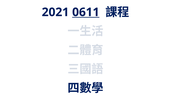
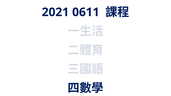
0611 underline: present -> none (86, 12)
